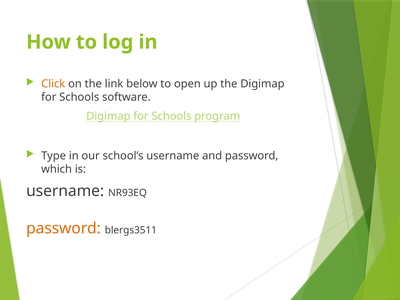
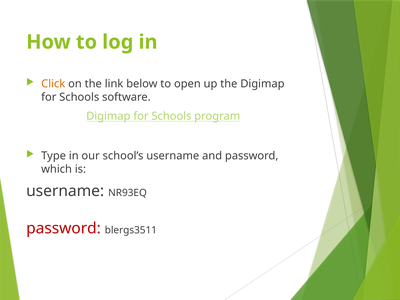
password colour: orange -> red (64, 228)
